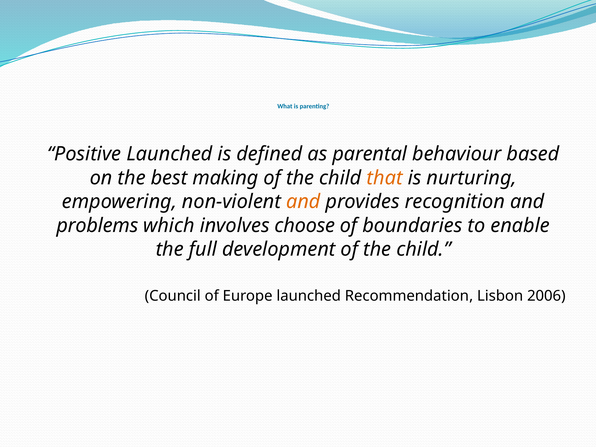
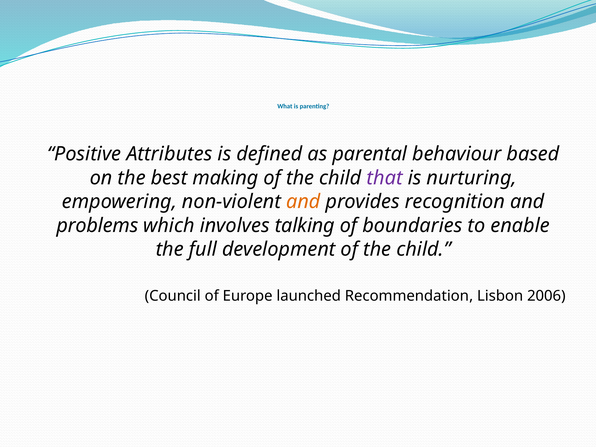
Positive Launched: Launched -> Attributes (169, 154)
that colour: orange -> purple (385, 178)
choose: choose -> talking (305, 226)
